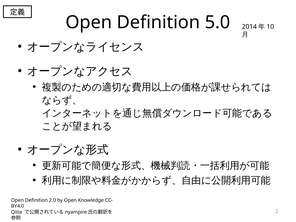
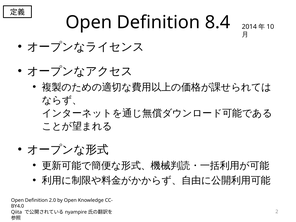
5.0: 5.0 -> 8.4 (218, 22)
